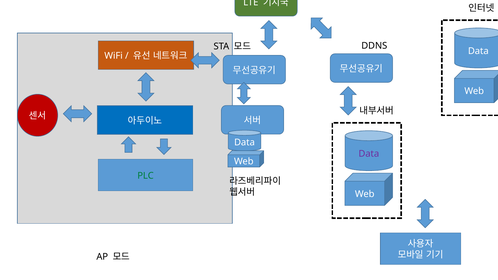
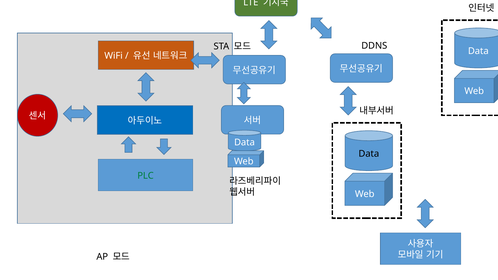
Data colour: purple -> black (369, 154)
